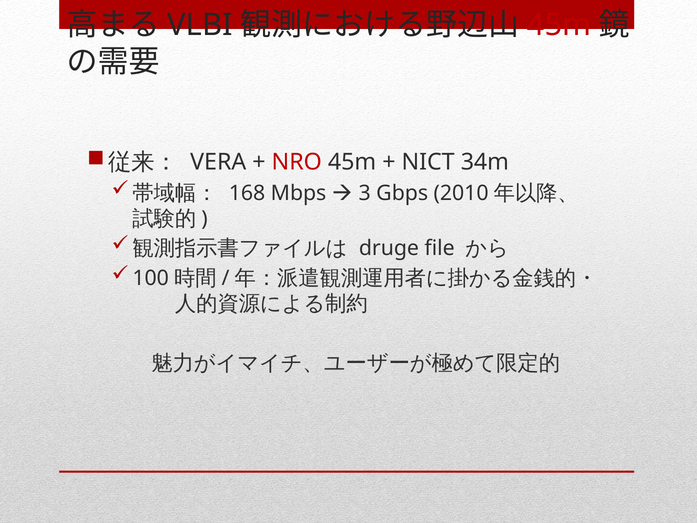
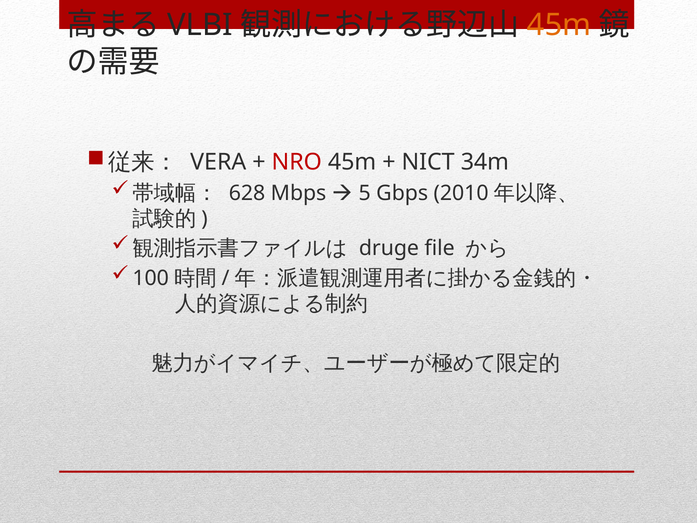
45m colour: red -> orange (559, 25)
168: 168 -> 628 (247, 193)
3: 3 -> 5 (365, 193)
